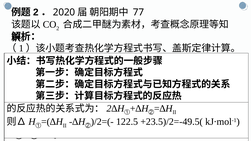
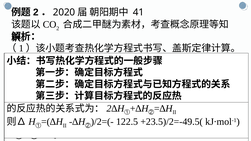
77: 77 -> 41 (139, 12)
